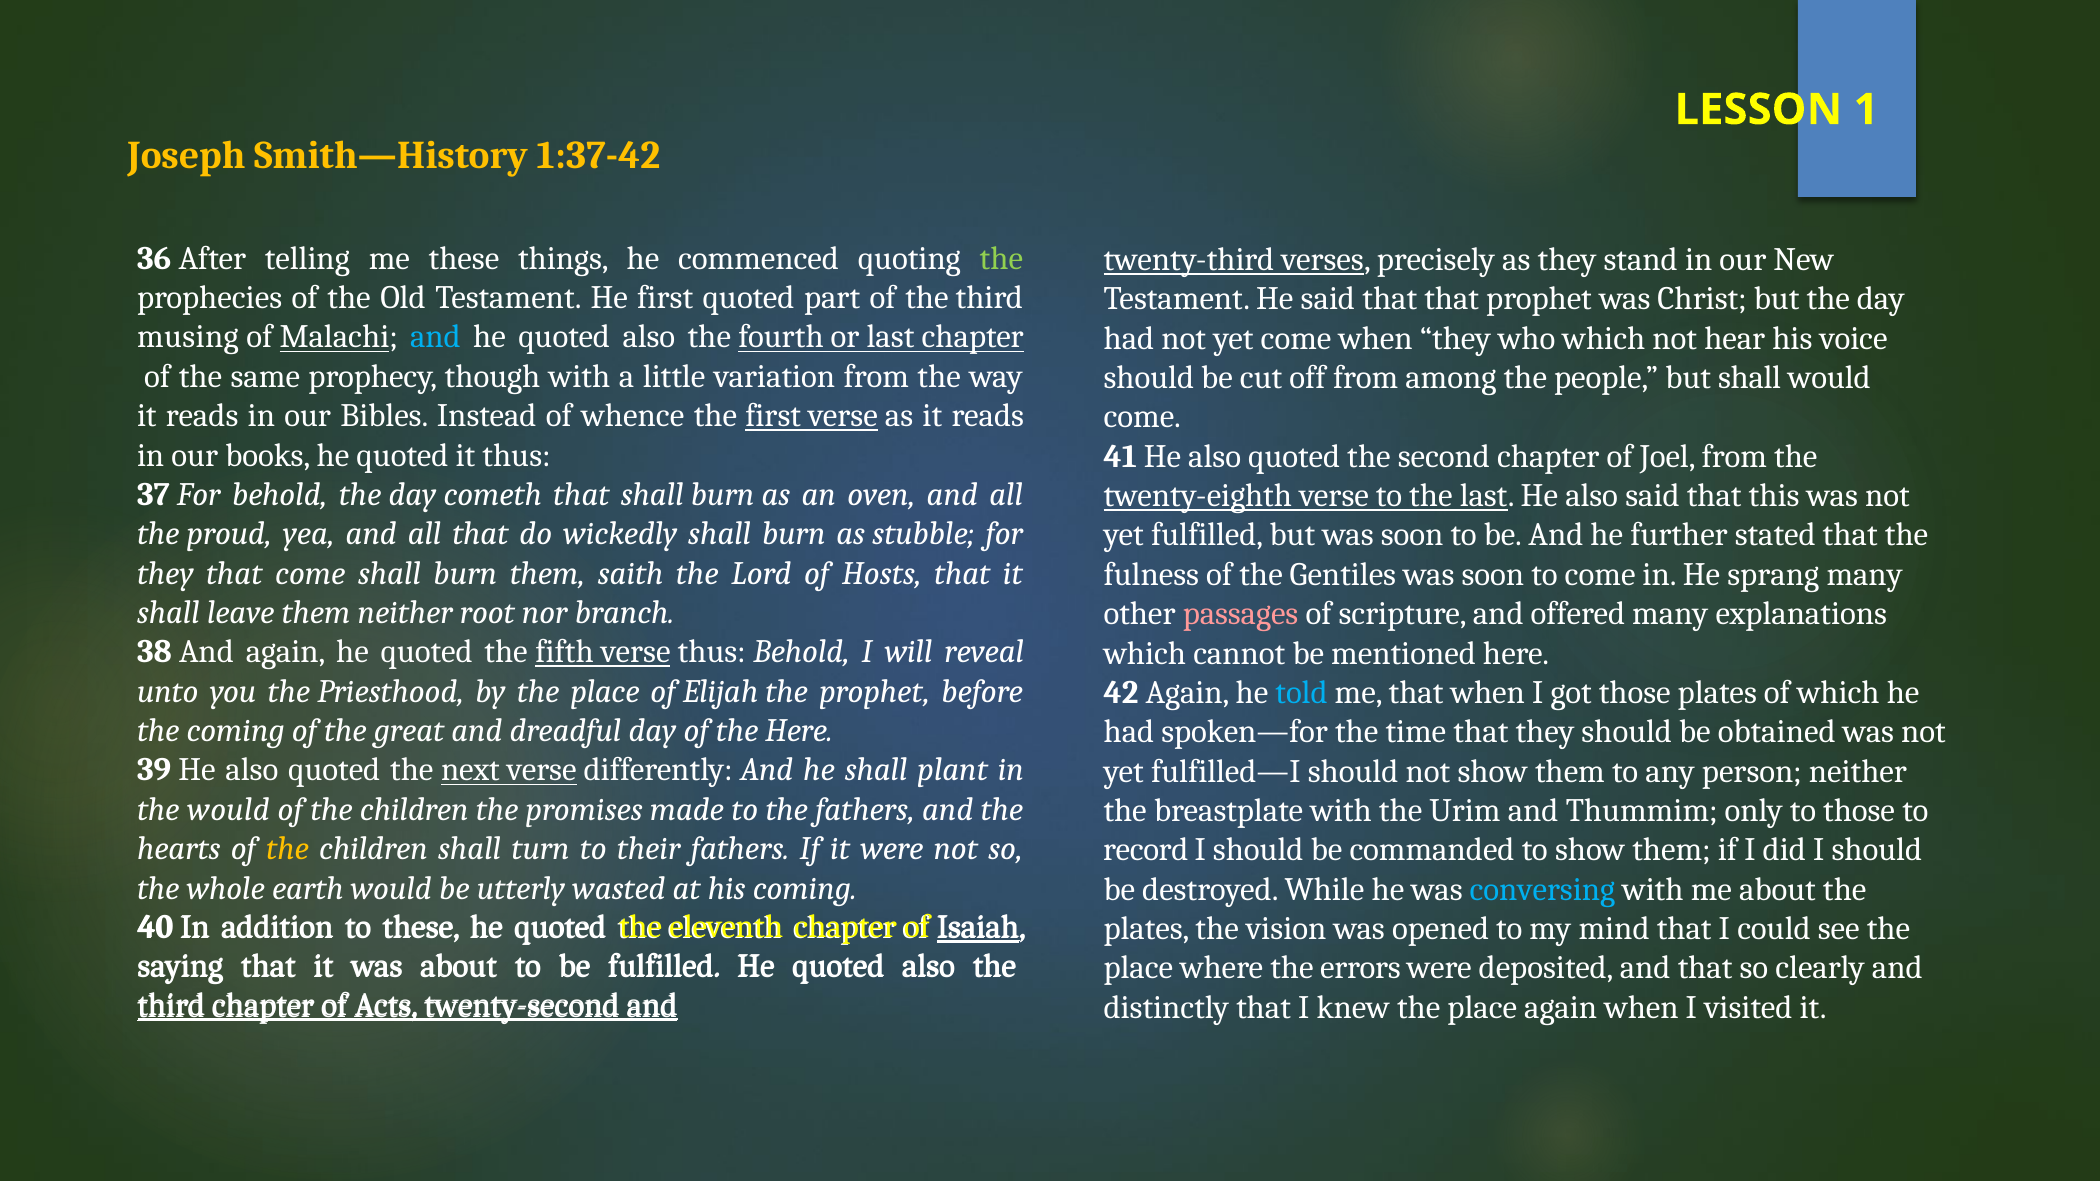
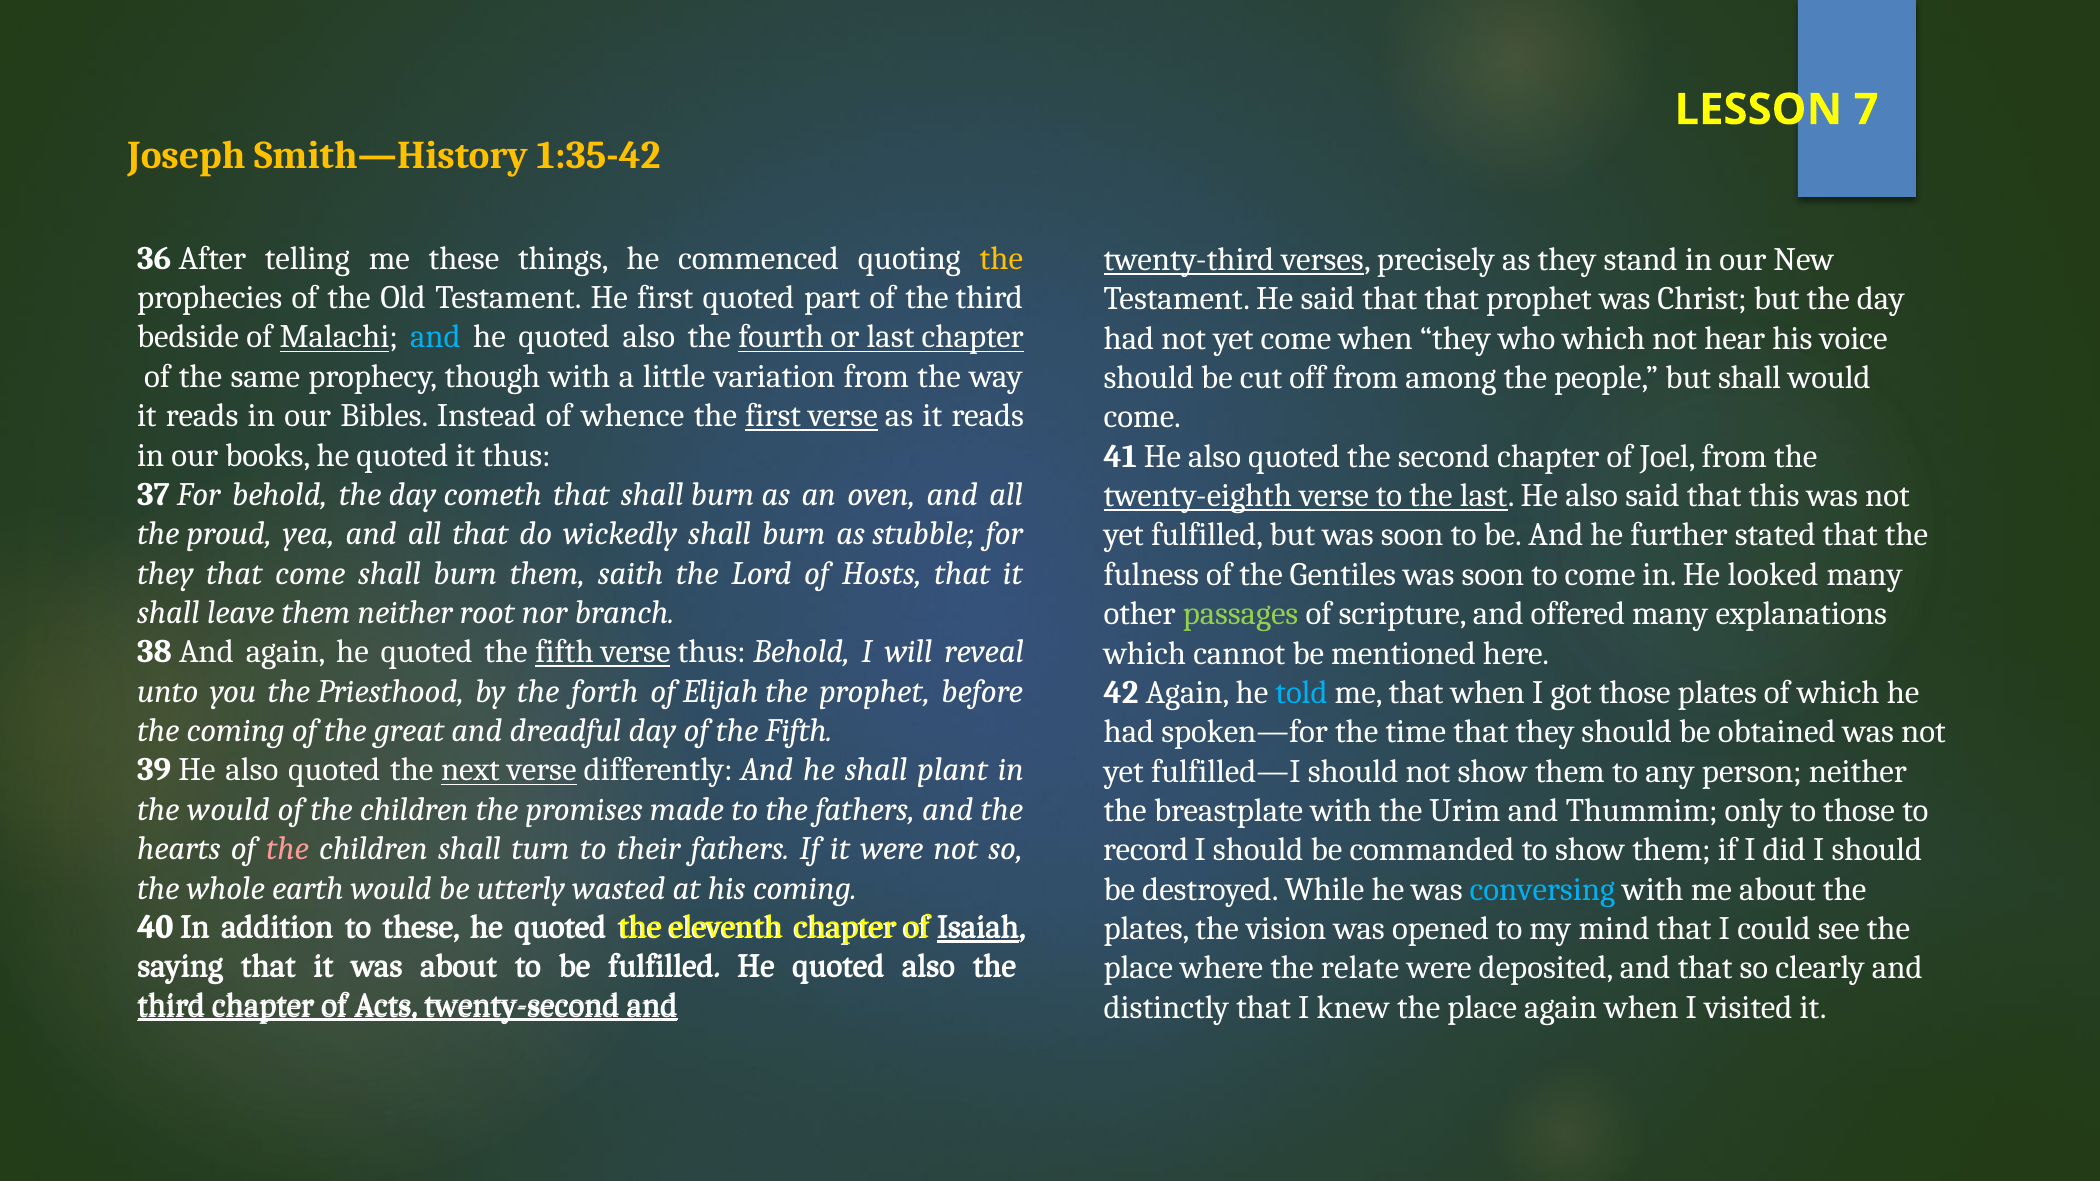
1: 1 -> 7 (1866, 110)
1:37-42: 1:37-42 -> 1:35-42 (599, 156)
the colour: light green -> yellow (1001, 258)
musing: musing -> bedside (188, 337)
sprang: sprang -> looked (1773, 575)
passages colour: pink -> light green (1241, 614)
by the place: place -> forth (605, 692)
of the Here: Here -> Fifth (799, 731)
the colour: yellow -> pink (288, 849)
errors: errors -> relate (1360, 968)
